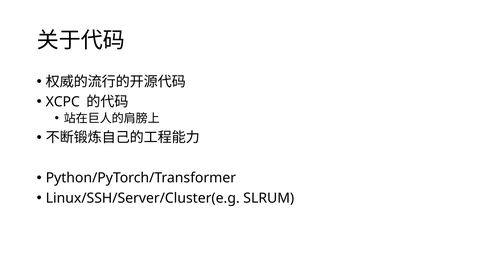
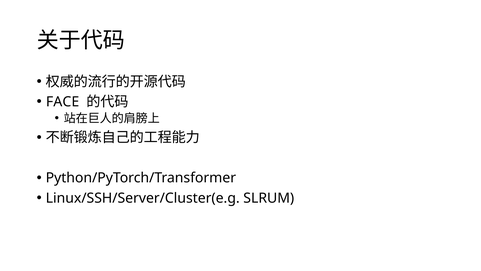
XCPC: XCPC -> FACE (63, 102)
